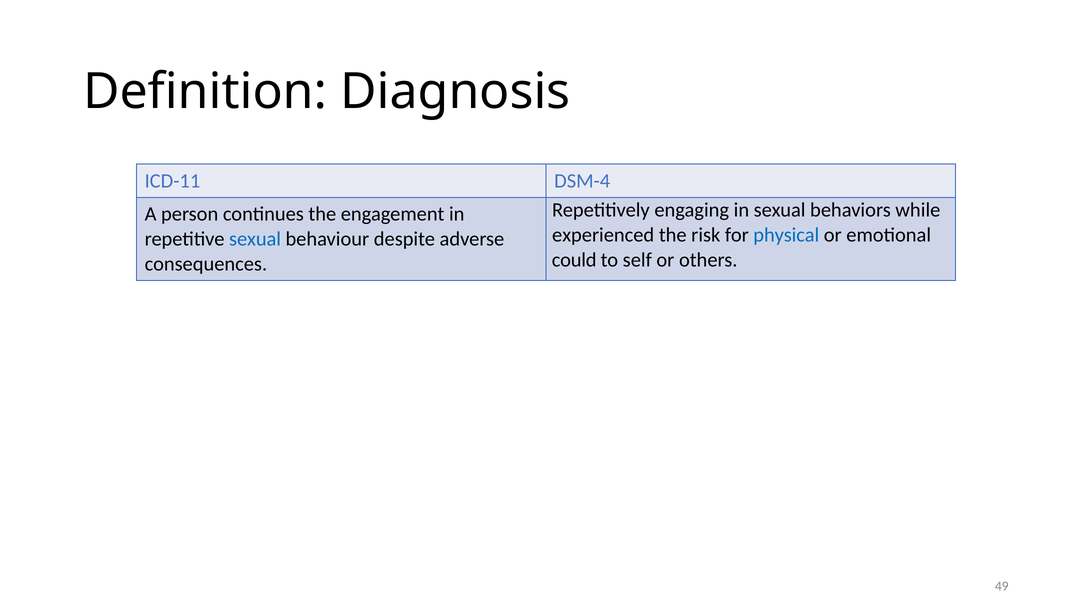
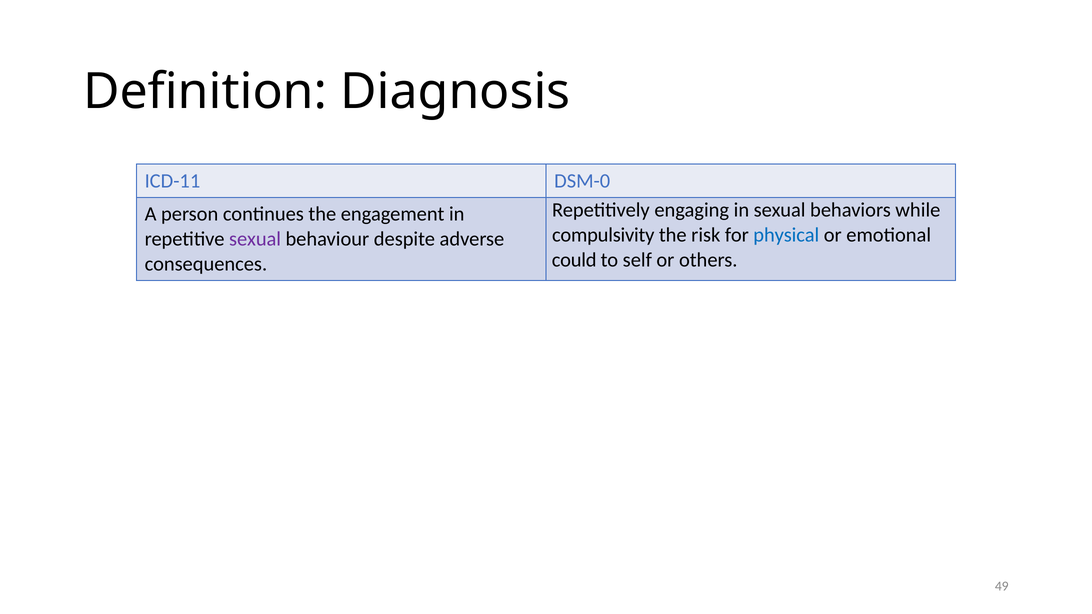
DSM-4: DSM-4 -> DSM-0 (582, 181)
experienced: experienced -> compulsivity (603, 235)
sexual colour: blue -> purple (255, 239)
